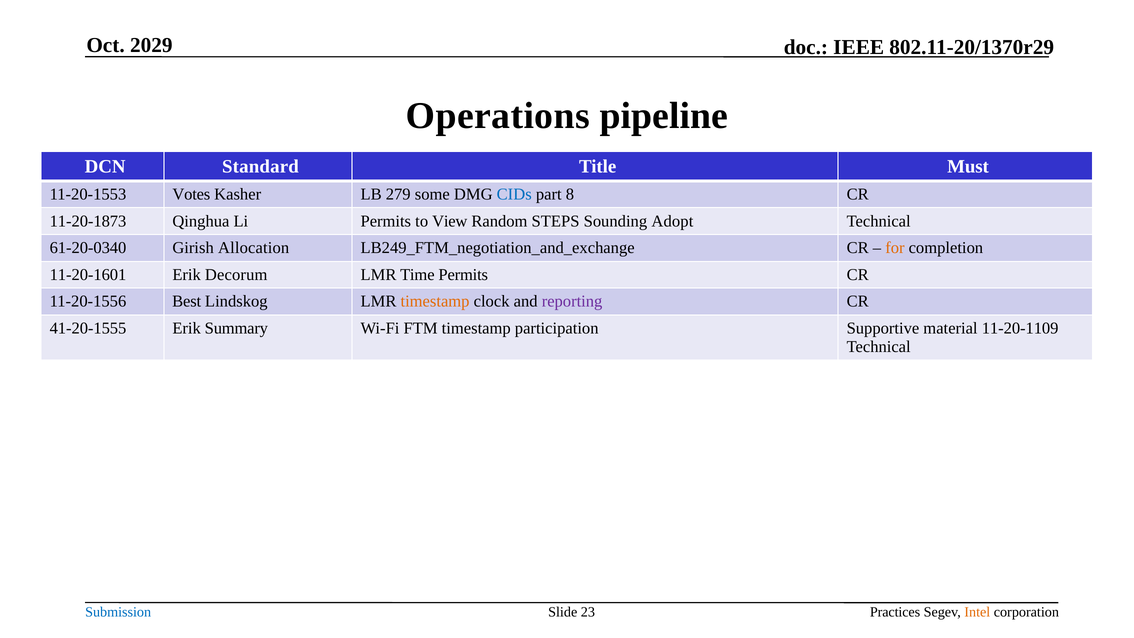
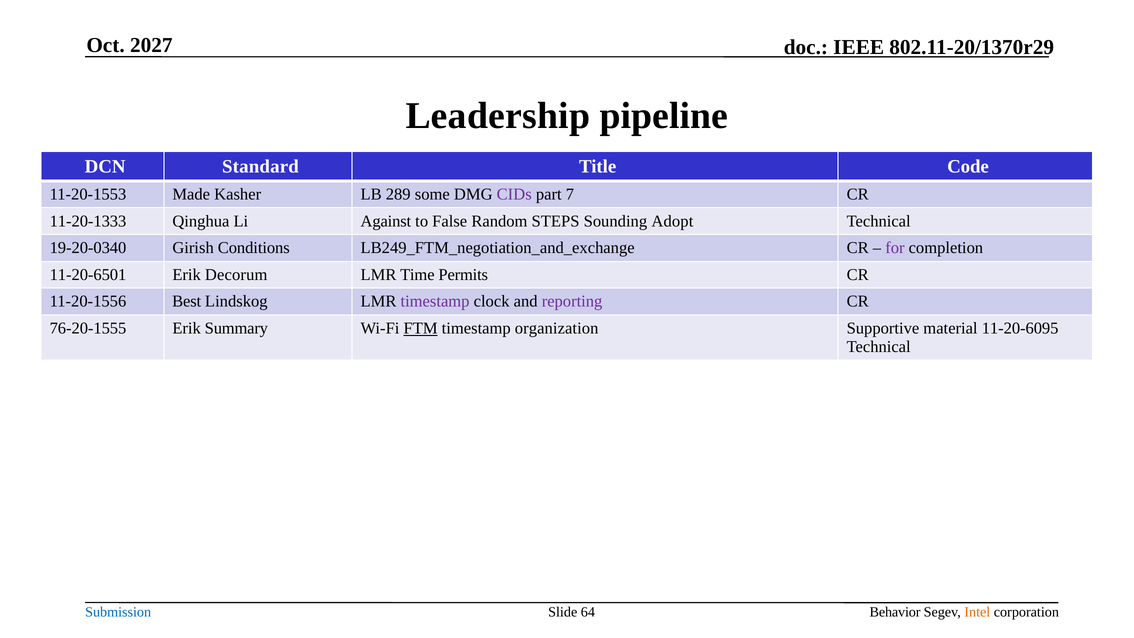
2029: 2029 -> 2027 (151, 45)
Operations: Operations -> Leadership (498, 116)
Must: Must -> Code (968, 166)
Votes: Votes -> Made (191, 194)
279: 279 -> 289 (398, 194)
CIDs colour: blue -> purple (514, 194)
8: 8 -> 7 (570, 194)
11-20-1873: 11-20-1873 -> 11-20-1333 (88, 221)
Li Permits: Permits -> Against (386, 221)
View: View -> False (450, 221)
61-20-0340: 61-20-0340 -> 19-20-0340 (88, 248)
Allocation: Allocation -> Conditions (254, 248)
for colour: orange -> purple (895, 248)
11-20-1601: 11-20-1601 -> 11-20-6501 (88, 275)
timestamp colour: orange -> purple (435, 301)
41-20-1555: 41-20-1555 -> 76-20-1555 (88, 328)
FTM underline: none -> present (421, 328)
participation: participation -> organization (557, 328)
11-20-1109: 11-20-1109 -> 11-20-6095 (1020, 328)
23: 23 -> 64 (588, 612)
Practices: Practices -> Behavior (895, 612)
